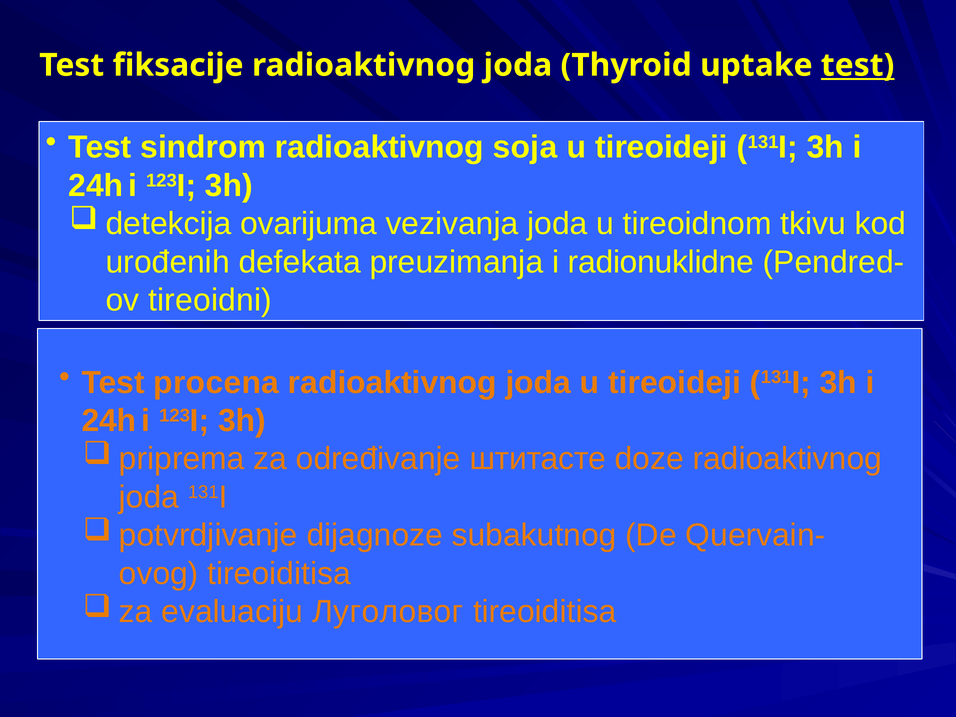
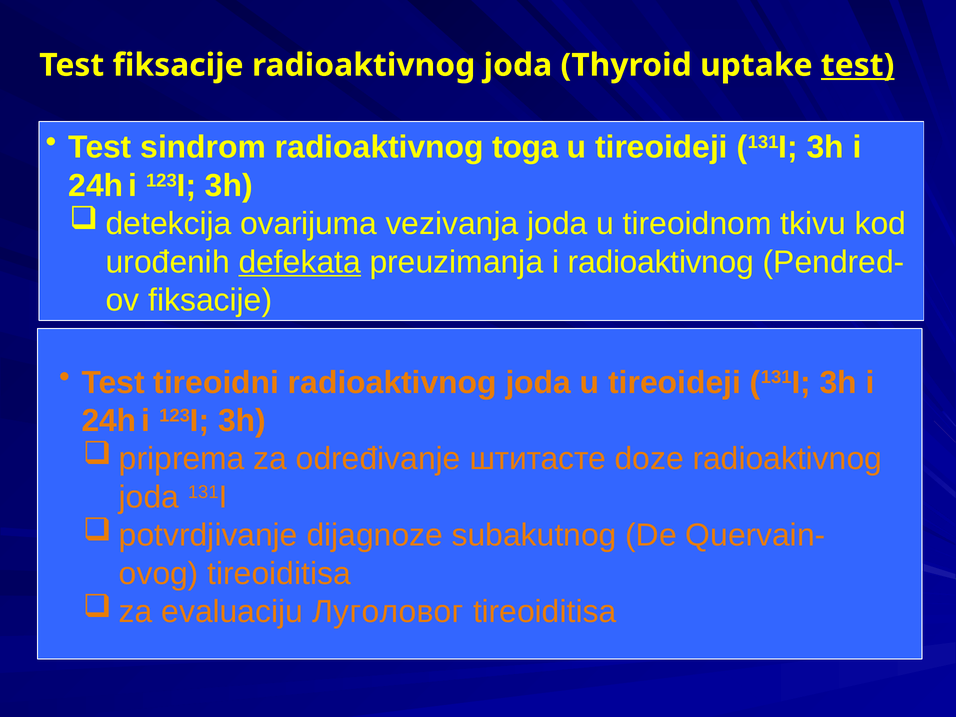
soja: soja -> toga (525, 147)
defekata underline: none -> present (300, 262)
i radionuklidne: radionuklidne -> radioaktivnog (661, 262)
tireoidni: tireoidni -> fiksacije (210, 300)
procena: procena -> tireoidni (216, 382)
